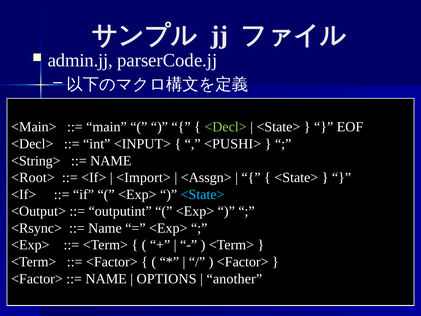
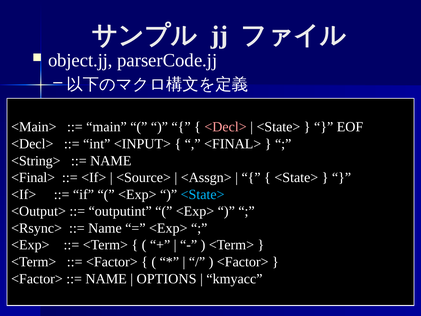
admin.jj: admin.jj -> object.jj (80, 60)
<Decl> colour: light green -> pink (226, 127)
<PUSHI>: <PUSHI> -> <FINAL> (233, 144)
<Root>: <Root> -> <Final> (33, 177)
<Import>: <Import> -> <Source> (144, 177)
another: another -> kmyacc (234, 278)
